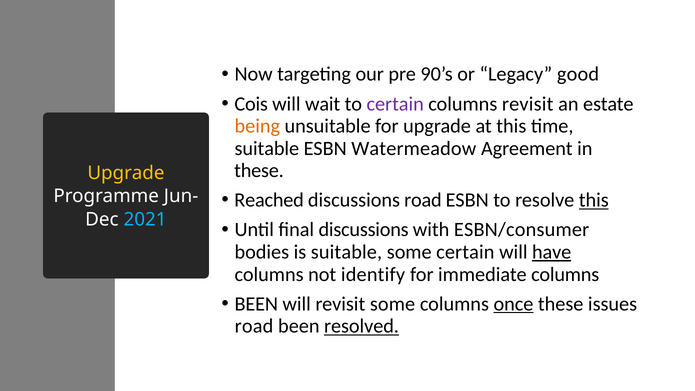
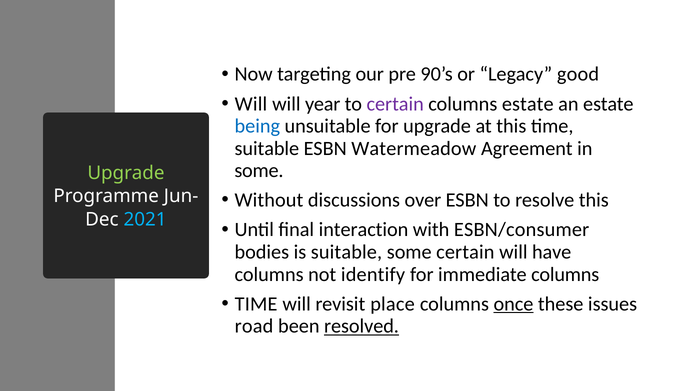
Cois: Cois -> Will (251, 104)
wait: wait -> year (323, 104)
columns revisit: revisit -> estate (528, 104)
being colour: orange -> blue (257, 126)
these: these -> some (259, 171)
Upgrade colour: yellow -> light green (126, 173)
Reached: Reached -> Without (269, 200)
discussions road: road -> over (423, 200)
this underline: present -> none (594, 200)
final discussions: discussions -> interaction (364, 230)
have underline: present -> none (552, 252)
BEEN: BEEN -> TIME (256, 304)
revisit some: some -> place (392, 304)
